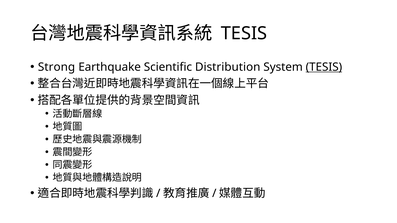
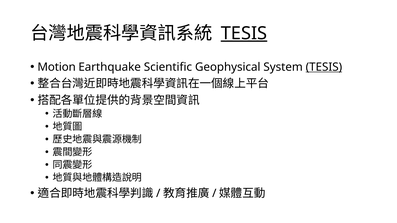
TESIS underline: none -> present (244, 33)
Strong: Strong -> Motion (57, 67)
Distribution: Distribution -> Geophysical (228, 67)
